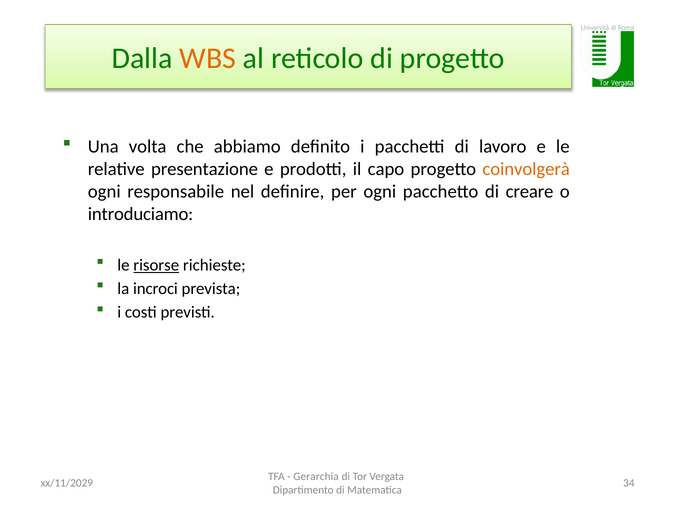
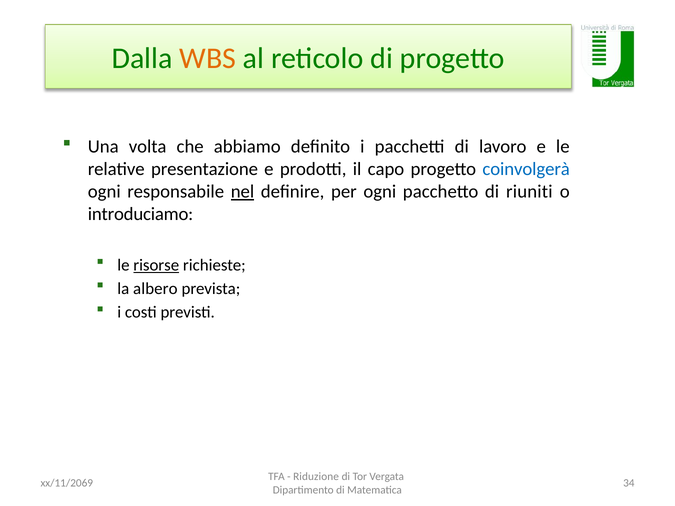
coinvolgerà colour: orange -> blue (526, 169)
nel underline: none -> present (242, 192)
creare: creare -> riuniti (529, 192)
incroci: incroci -> albero (155, 289)
Gerarchia: Gerarchia -> Riduzione (316, 477)
xx/11/2029: xx/11/2029 -> xx/11/2069 (67, 483)
